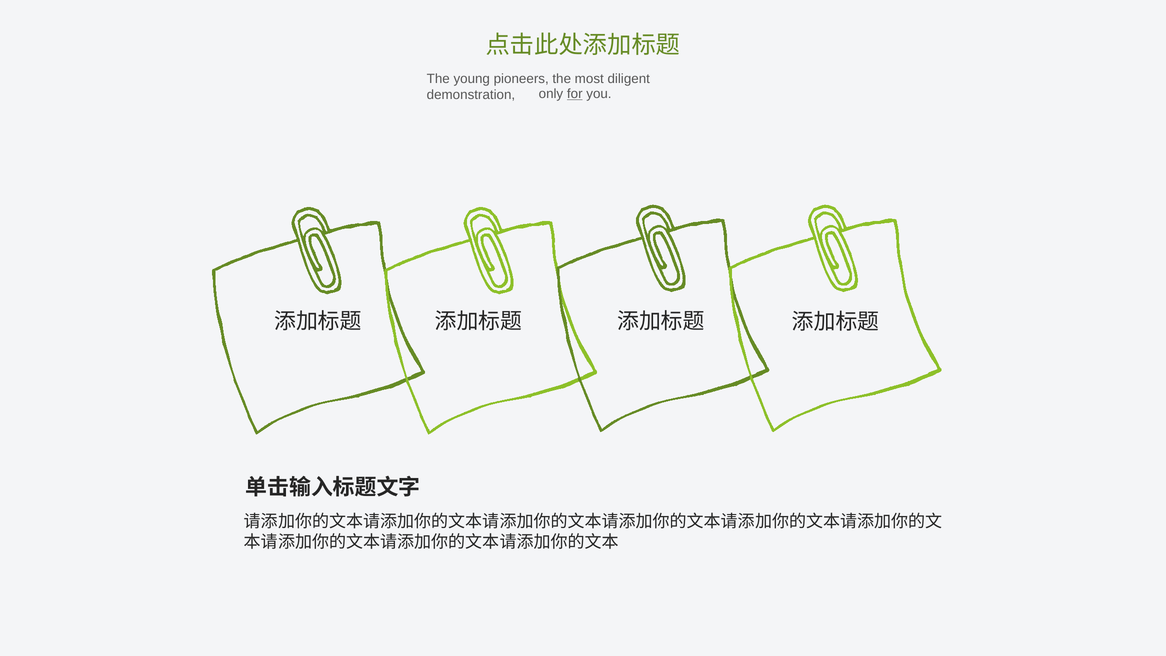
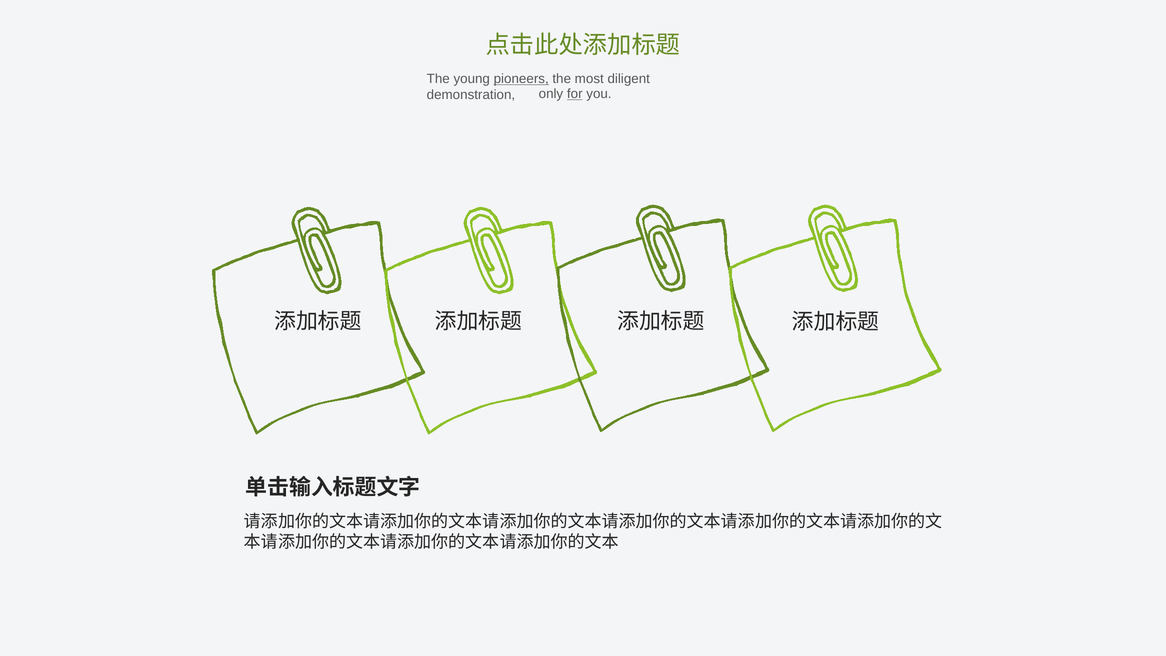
pioneers underline: none -> present (521, 79)
